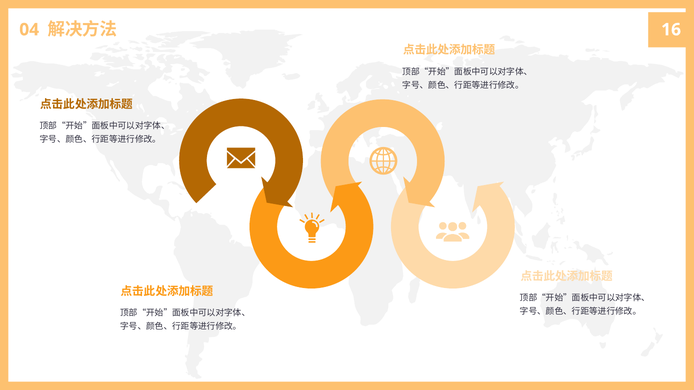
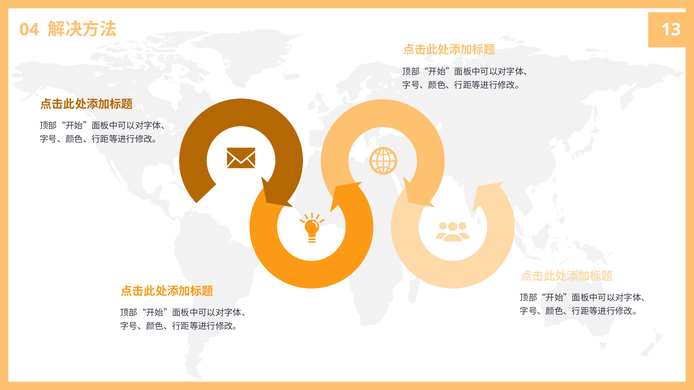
16: 16 -> 13 (671, 30)
